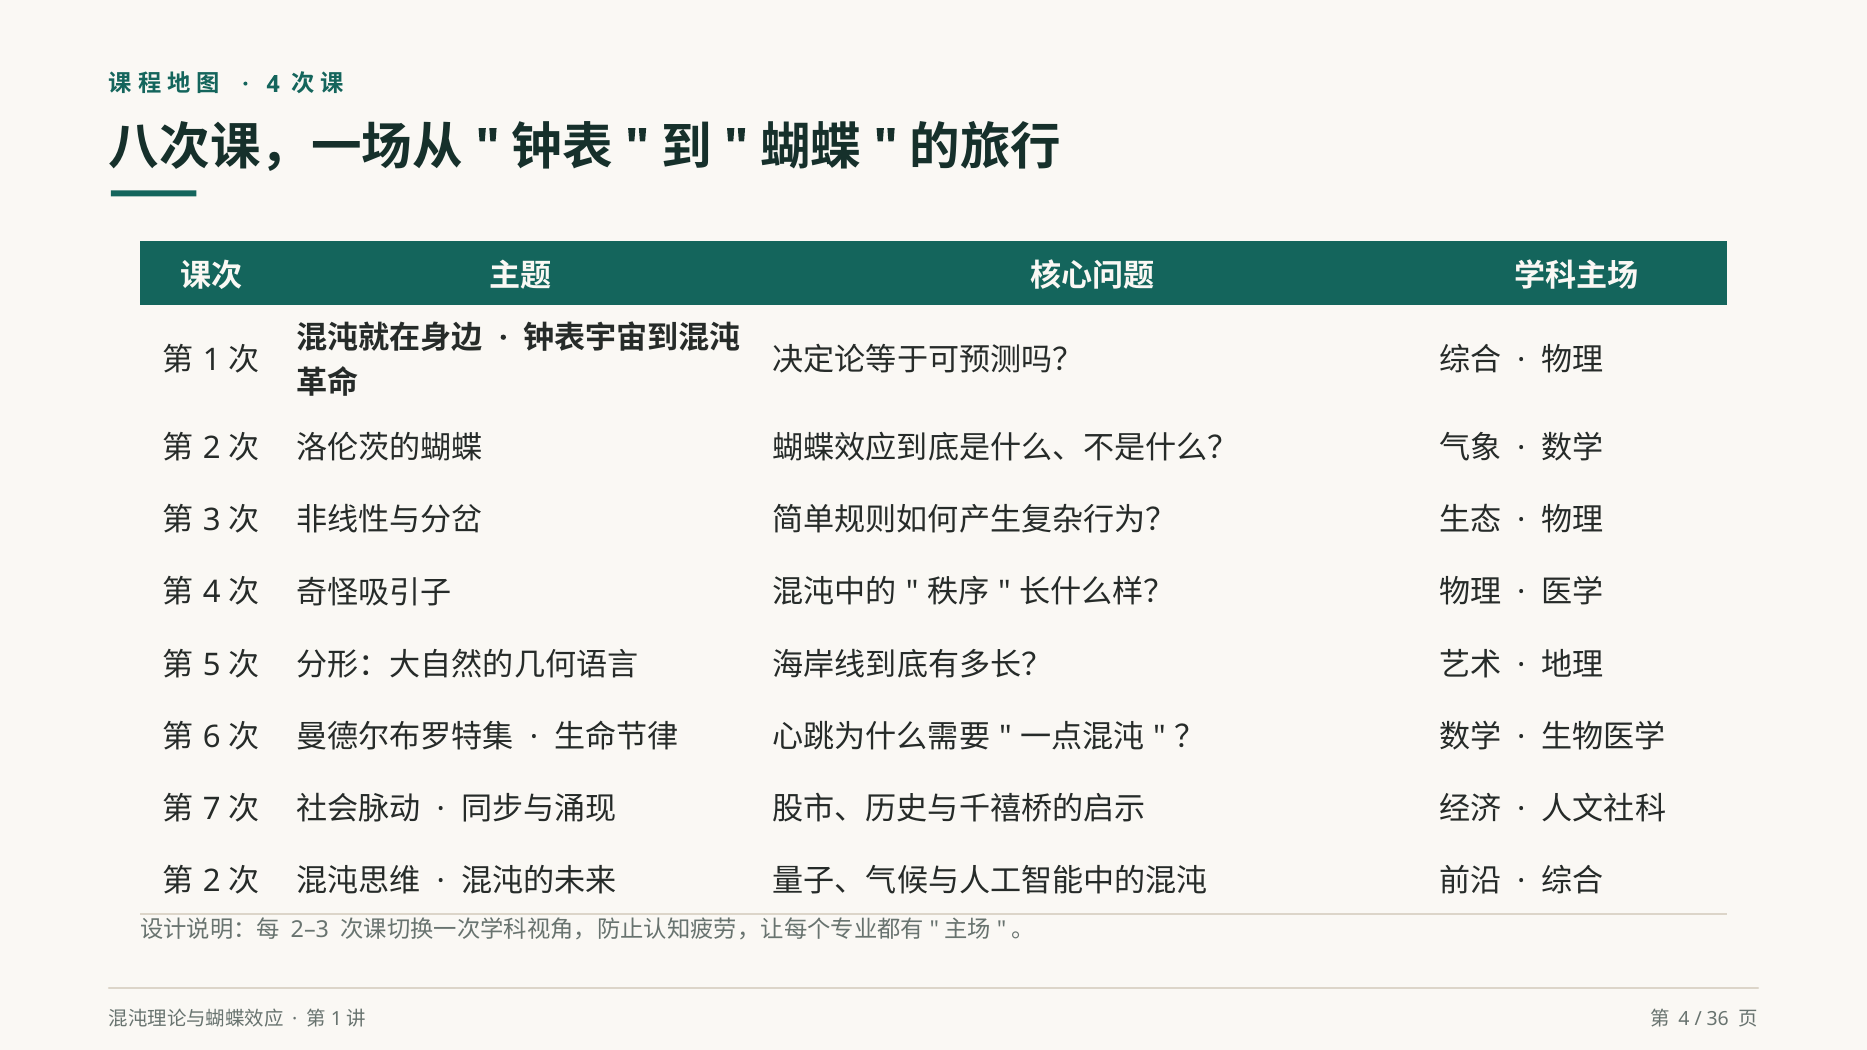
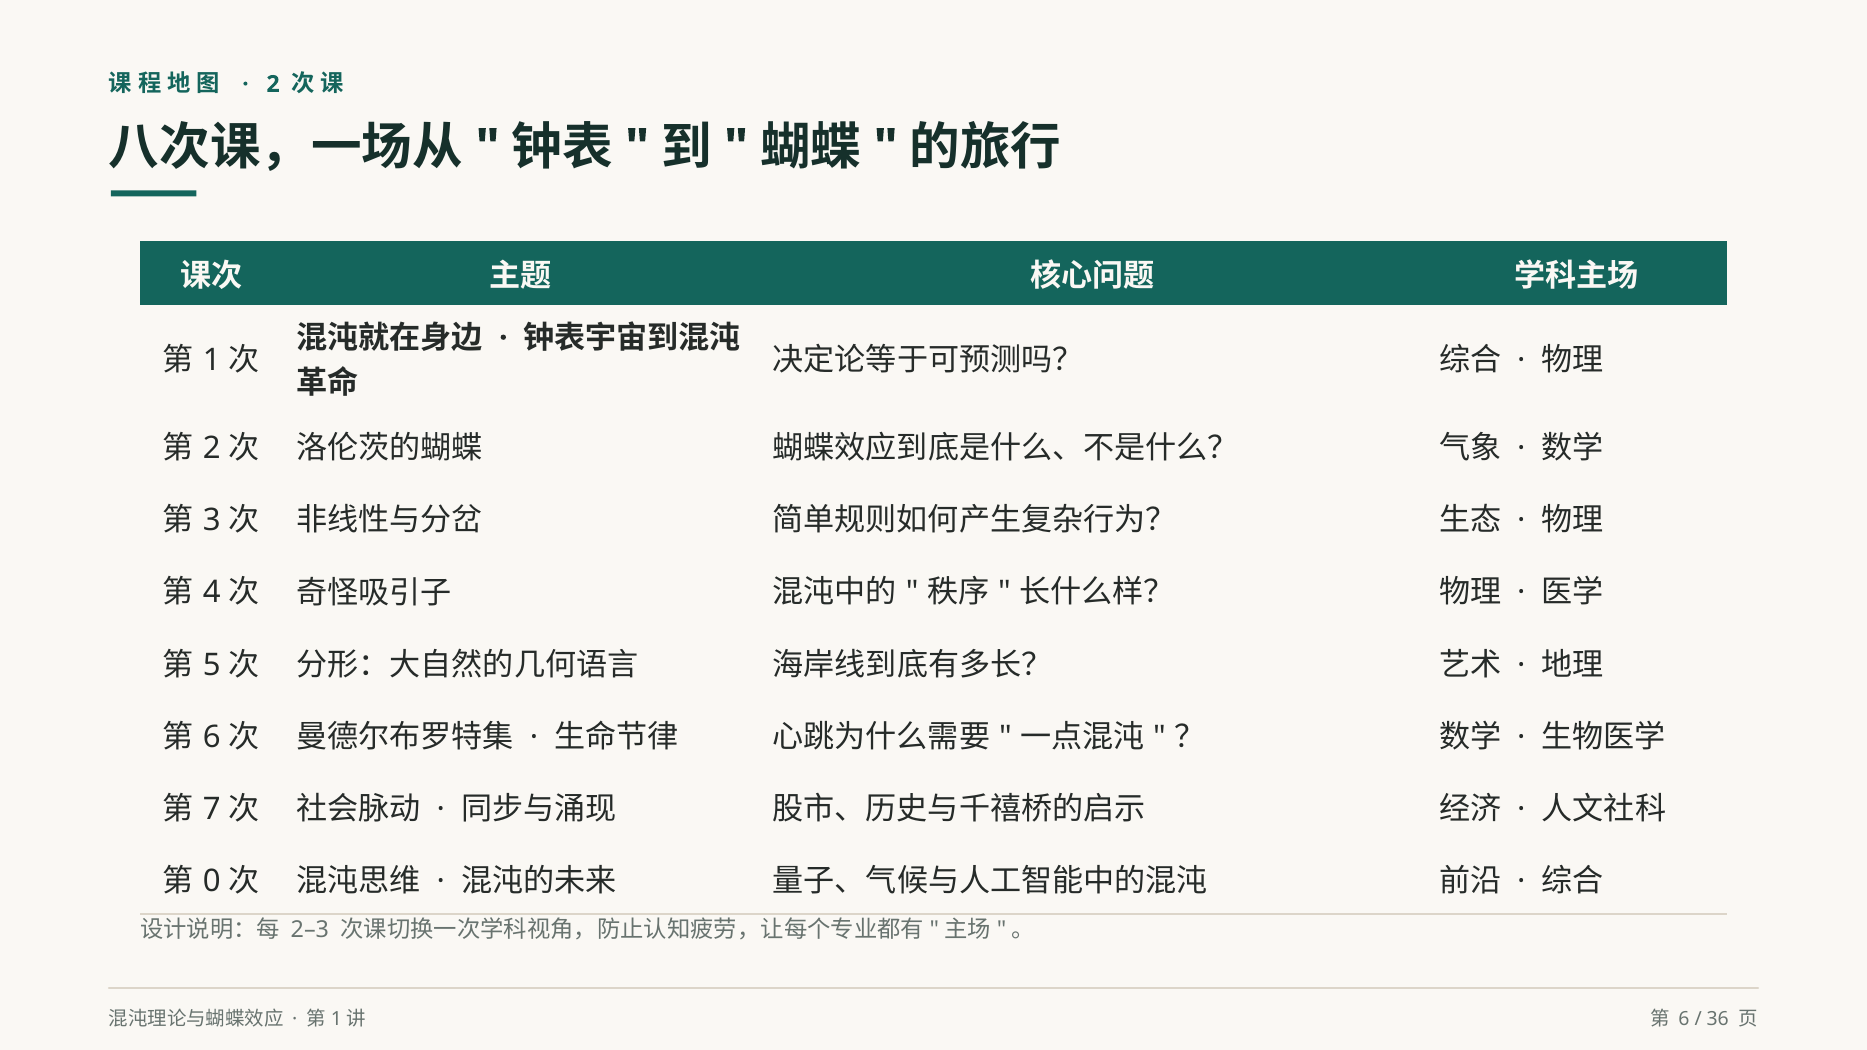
4: 4 -> 2 (273, 84)
2: 2 -> 0 (212, 881)
4: 4 -> 6 (1684, 1019)
